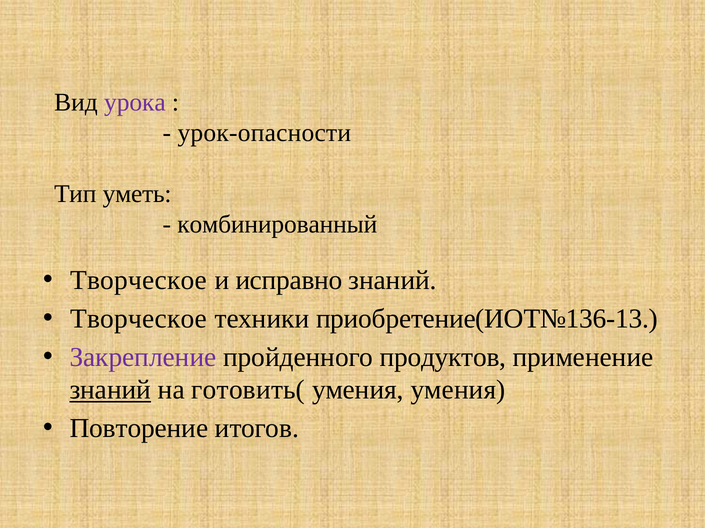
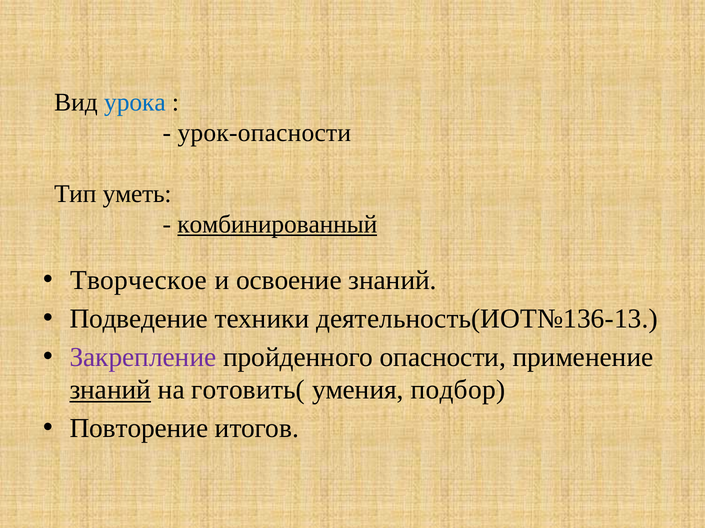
урока colour: purple -> blue (135, 102)
комбинированный underline: none -> present (277, 224)
исправно: исправно -> освоение (289, 281)
Творческое: Творческое -> Подведение (139, 319)
приобретение(ИОТ№136-13: приобретение(ИОТ№136-13 -> деятельность(ИОТ№136-13 (487, 319)
продуктов: продуктов -> опасности (443, 358)
умения умения: умения -> подбор (458, 390)
